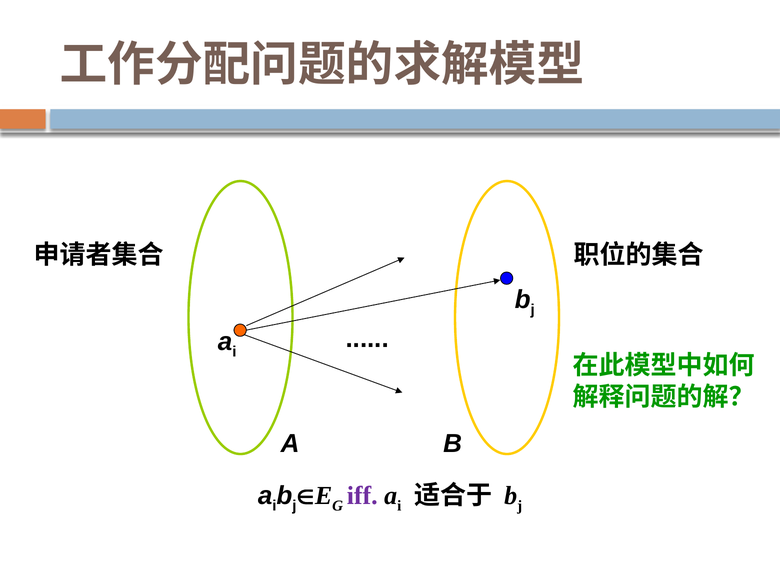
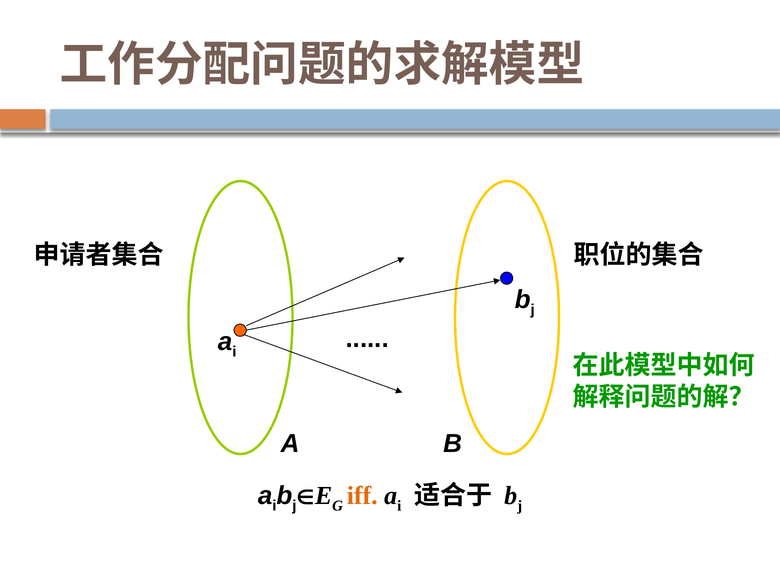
iff colour: purple -> orange (362, 496)
